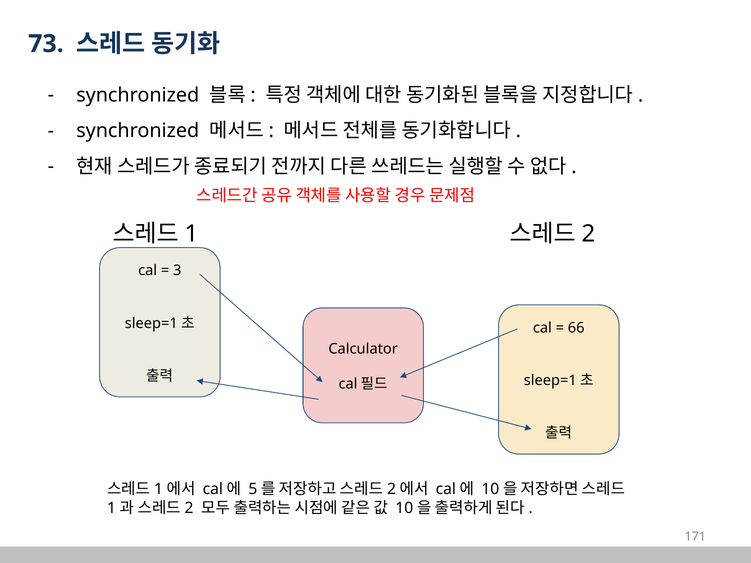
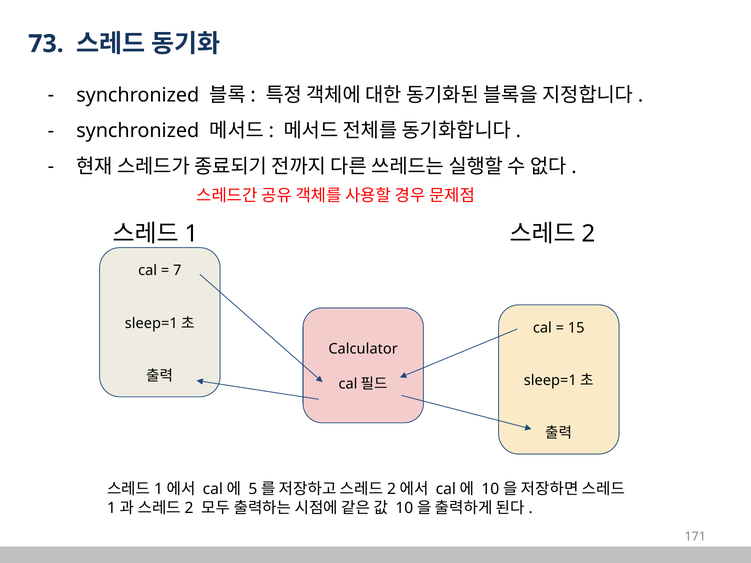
3: 3 -> 7 (177, 271)
66: 66 -> 15 (576, 328)
